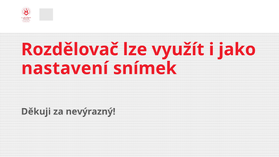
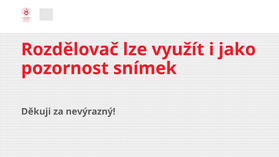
nastavení: nastavení -> pozornost (65, 68)
